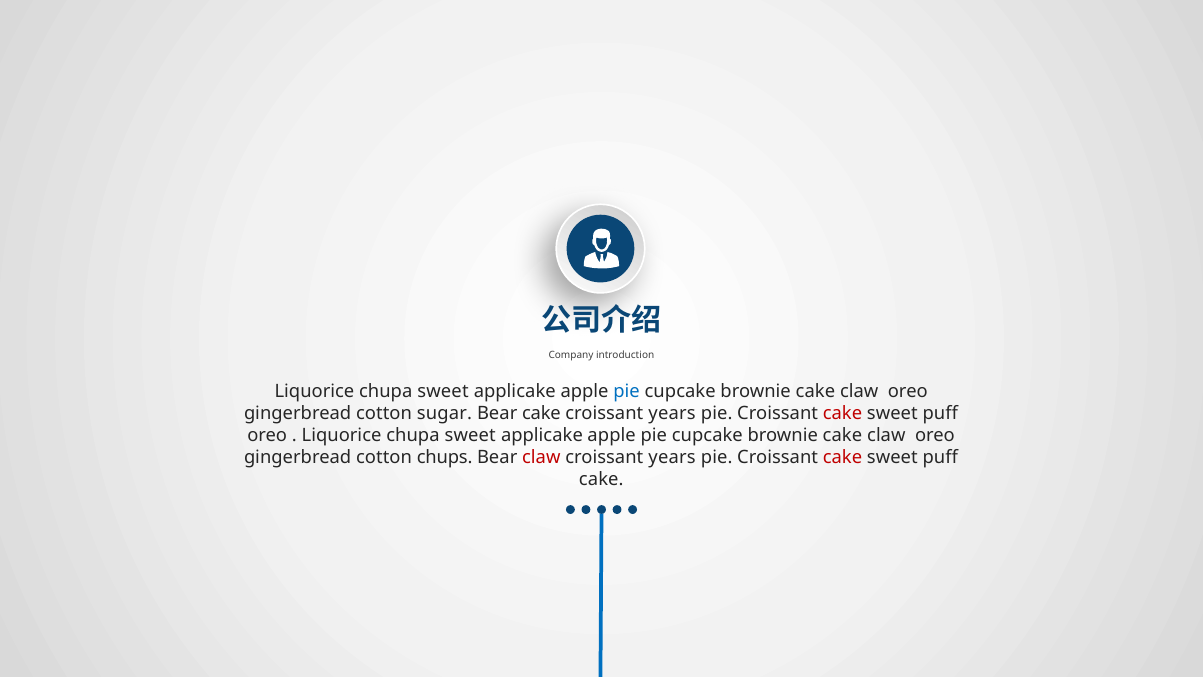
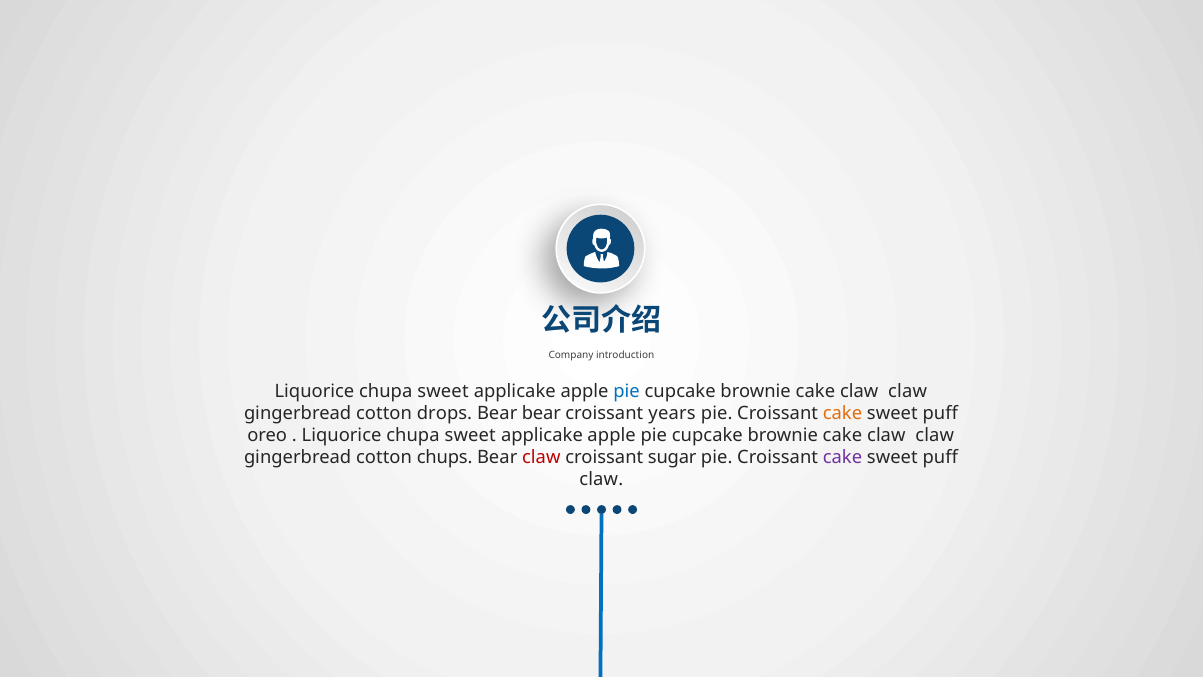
oreo: oreo -> claw (908, 391)
sugar: sugar -> drops (444, 413)
Bear cake: cake -> bear (541, 413)
cake colour: red -> orange (843, 413)
oreo: oreo -> claw (935, 435)
years: years -> sugar (672, 457)
cake colour: red -> purple (843, 457)
cake: cake -> claw (601, 479)
